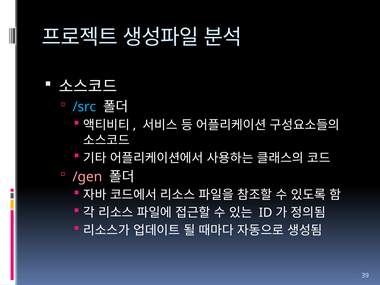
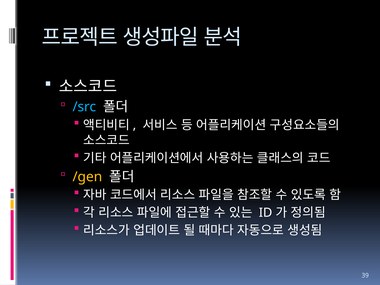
/gen colour: pink -> yellow (87, 177)
